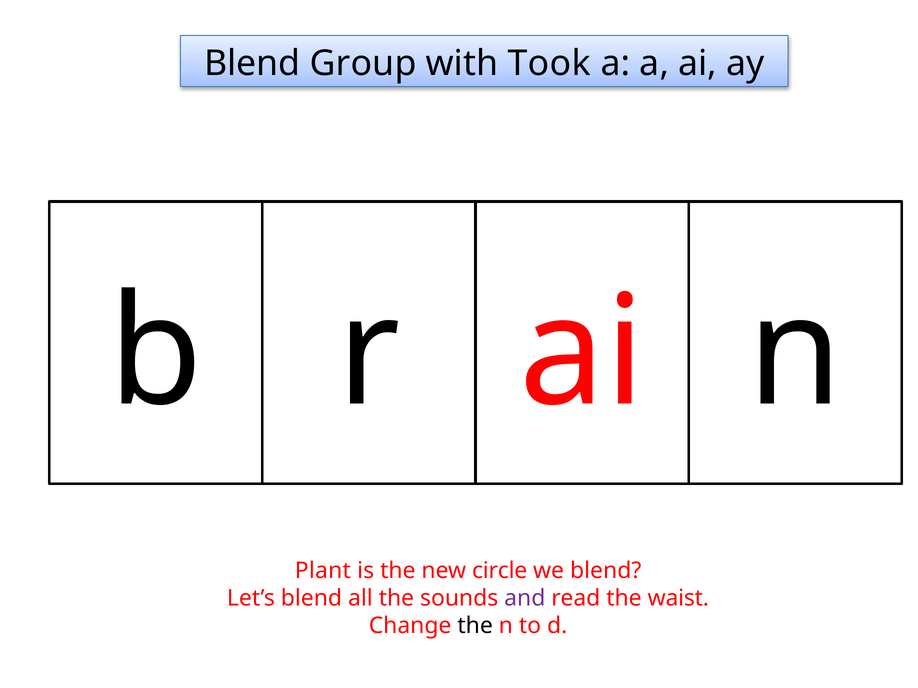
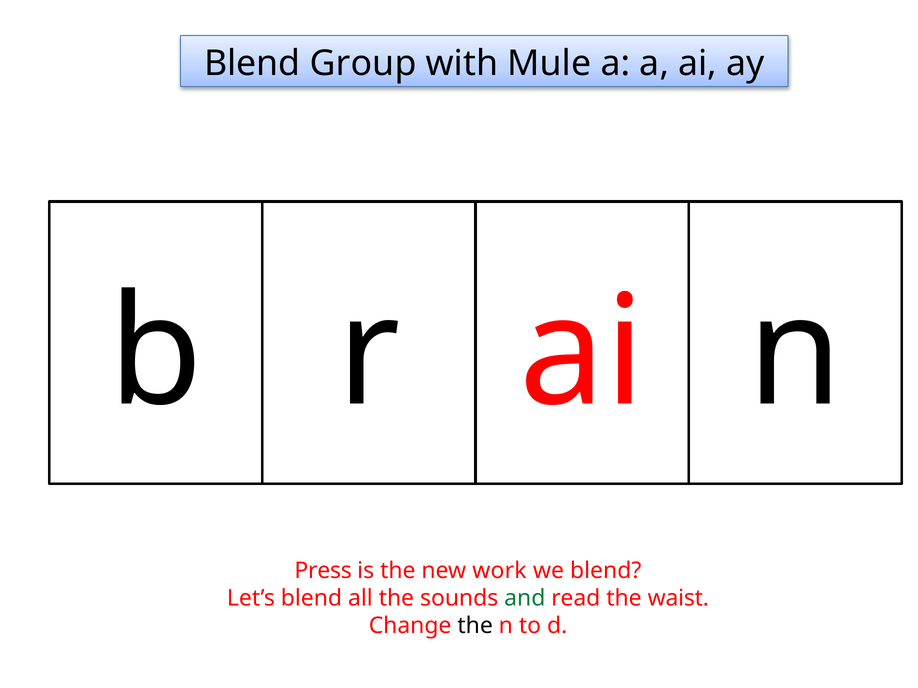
Took: Took -> Mule (549, 63)
Plant: Plant -> Press (323, 571)
circle: circle -> work (499, 571)
and colour: purple -> green (525, 598)
